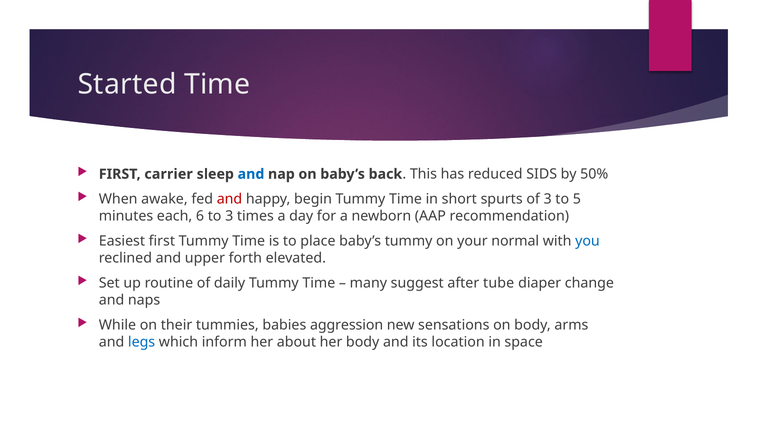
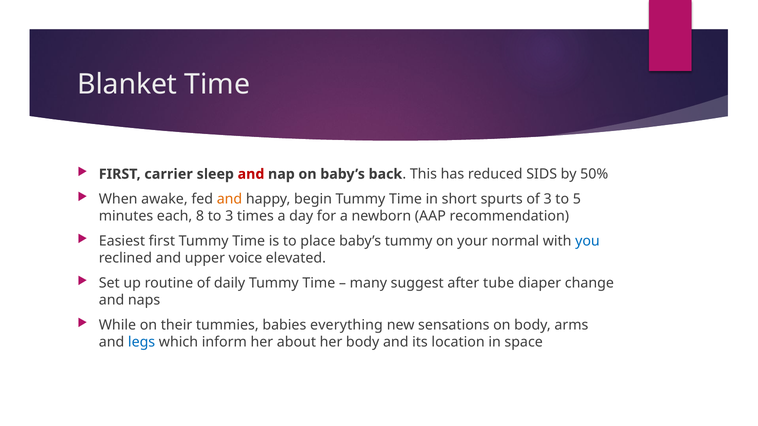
Started: Started -> Blanket (127, 84)
and colour: blue -> red (251, 174)
and colour: red -> orange (229, 199)
6: 6 -> 8 (200, 216)
forth: forth -> voice (245, 258)
aggression: aggression -> everything (346, 325)
